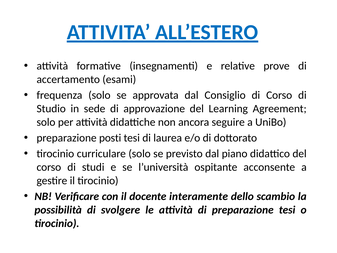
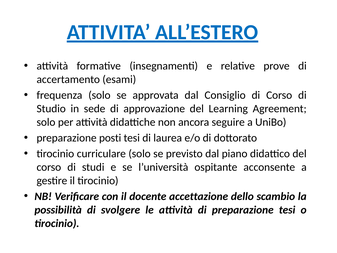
interamente: interamente -> accettazione (199, 196)
